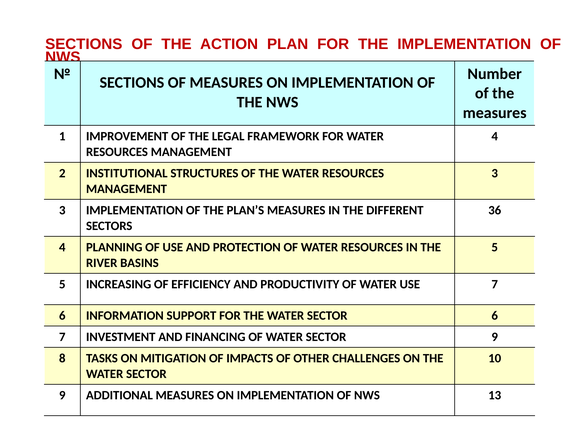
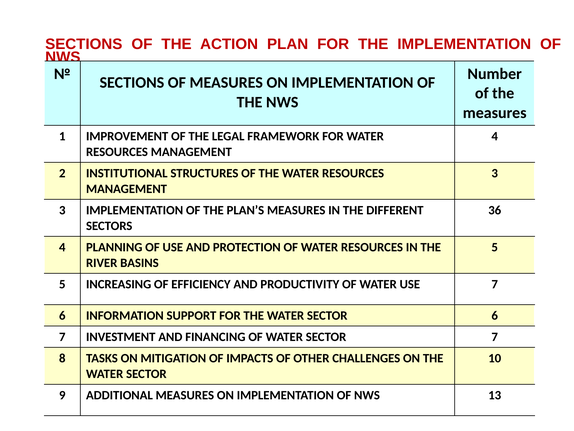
SECTOR 9: 9 -> 7 (495, 336)
